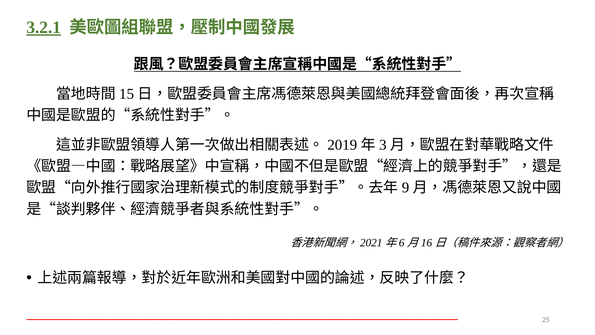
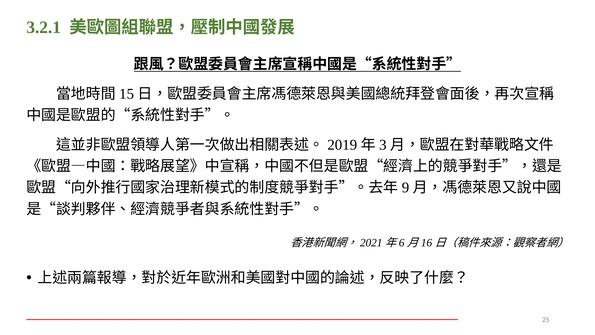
3.2.1 underline: present -> none (44, 27)
